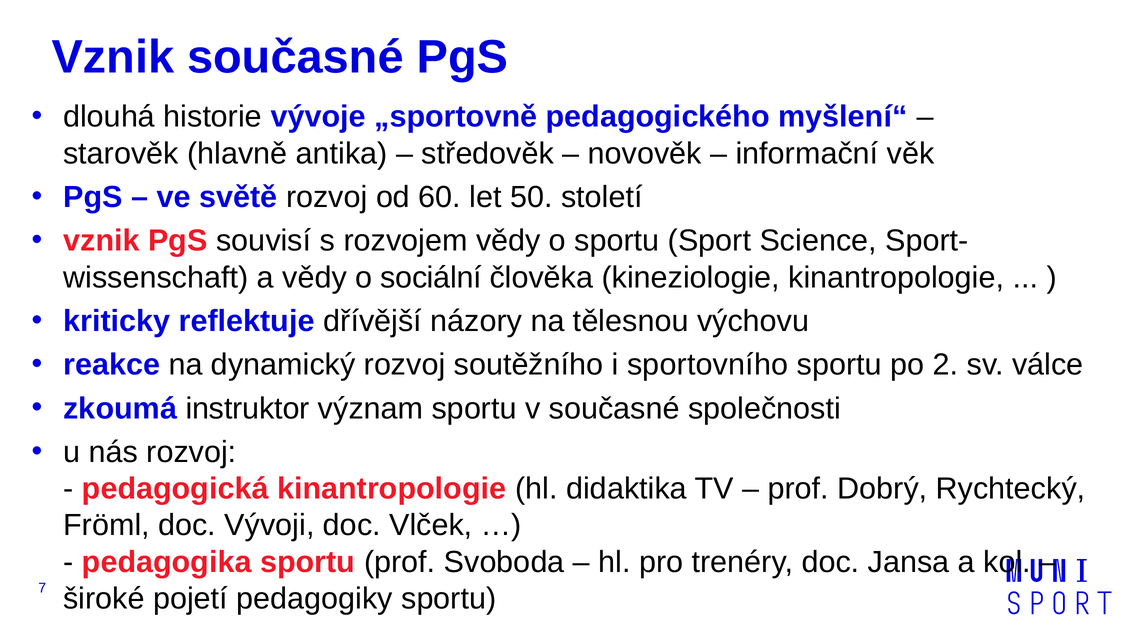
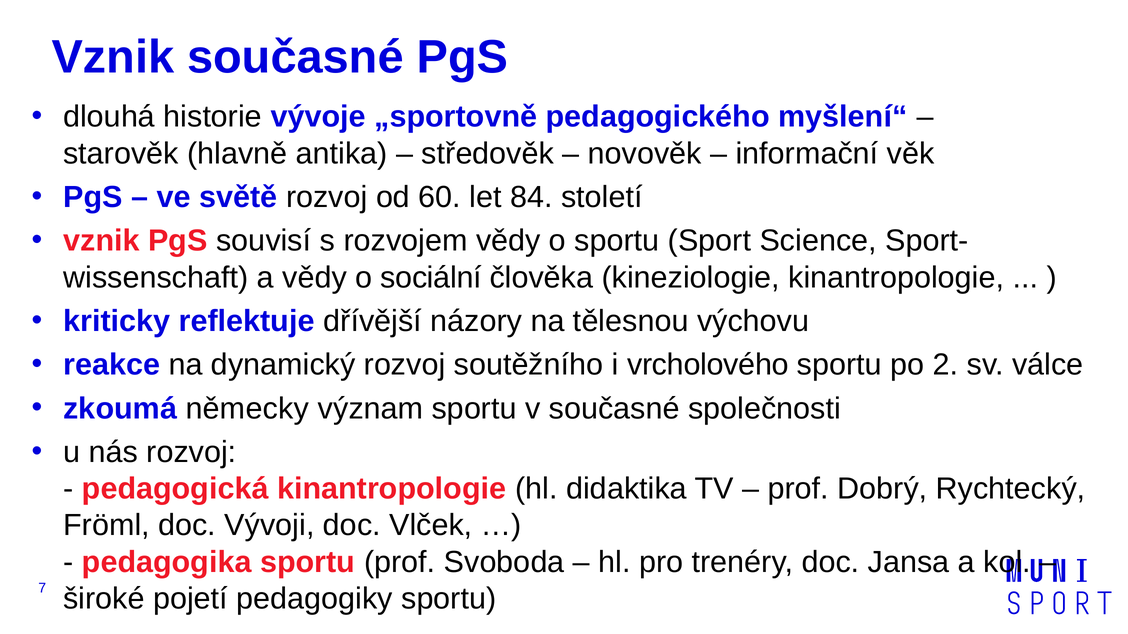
50: 50 -> 84 (531, 197)
sportovního: sportovního -> vrcholového (708, 365)
instruktor: instruktor -> německy (247, 409)
